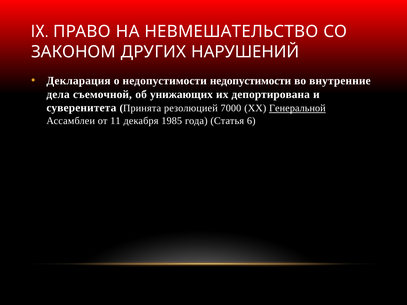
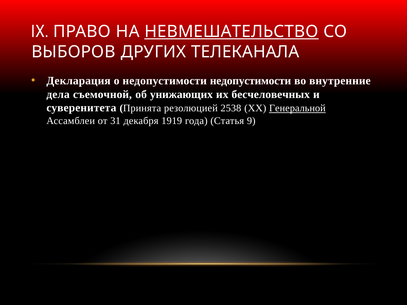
НЕВМЕШАТЕЛЬСТВО underline: none -> present (231, 32)
ЗАКОНОМ: ЗАКОНОМ -> ВЫБОРОВ (73, 52)
НАРУШЕНИЙ: НАРУШЕНИЙ -> ТЕЛЕКАНАЛА (245, 52)
депортирована: депортирована -> бесчеловечных (271, 94)
7000: 7000 -> 2538 (231, 108)
11: 11 -> 31 (115, 121)
1985: 1985 -> 1919 (172, 121)
6: 6 -> 9 (251, 121)
